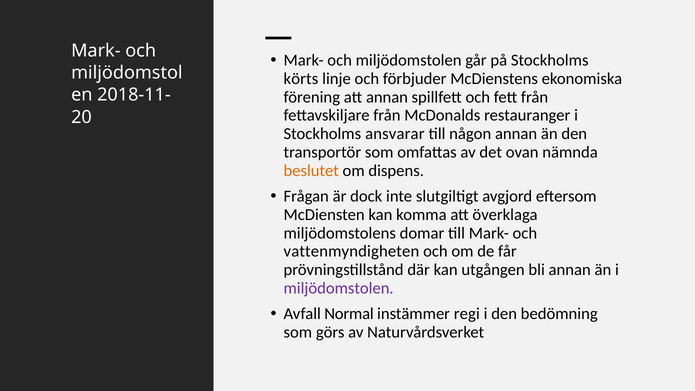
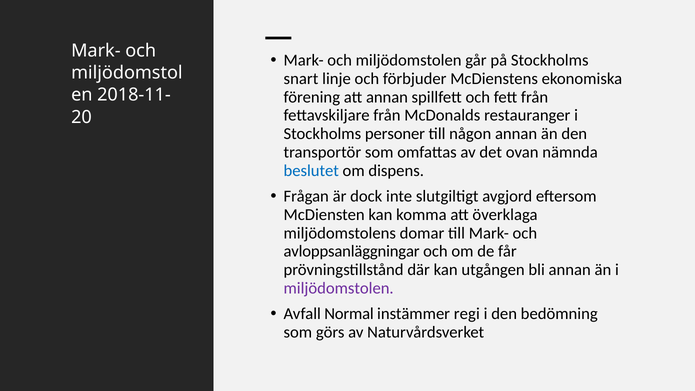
körts: körts -> snart (301, 79)
ansvarar: ansvarar -> personer (395, 134)
beslutet colour: orange -> blue (311, 171)
vattenmyndigheten: vattenmyndigheten -> avloppsanläggningar (352, 251)
